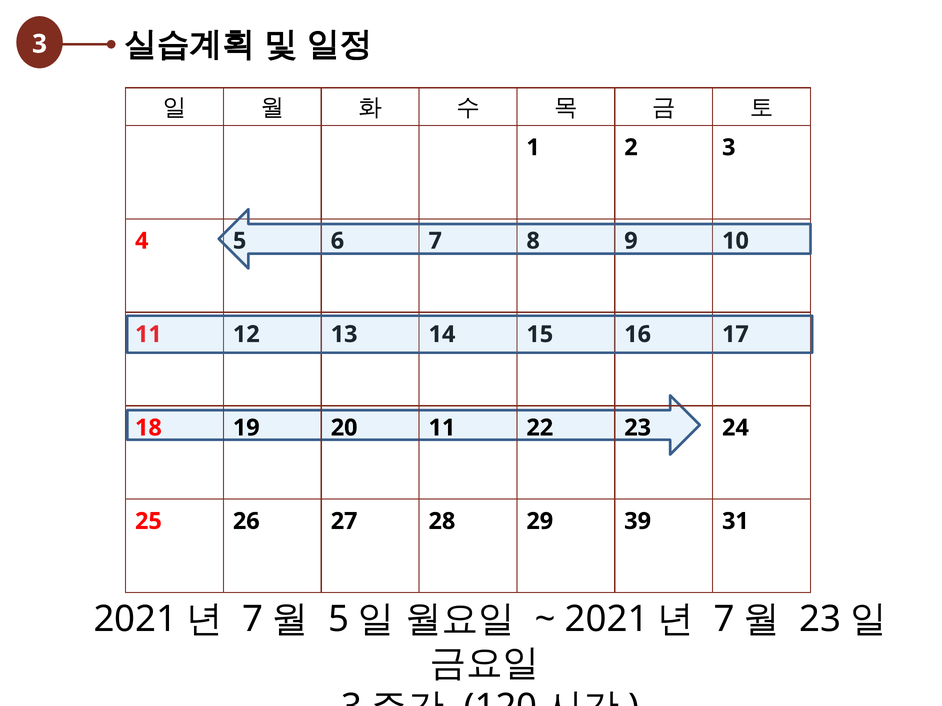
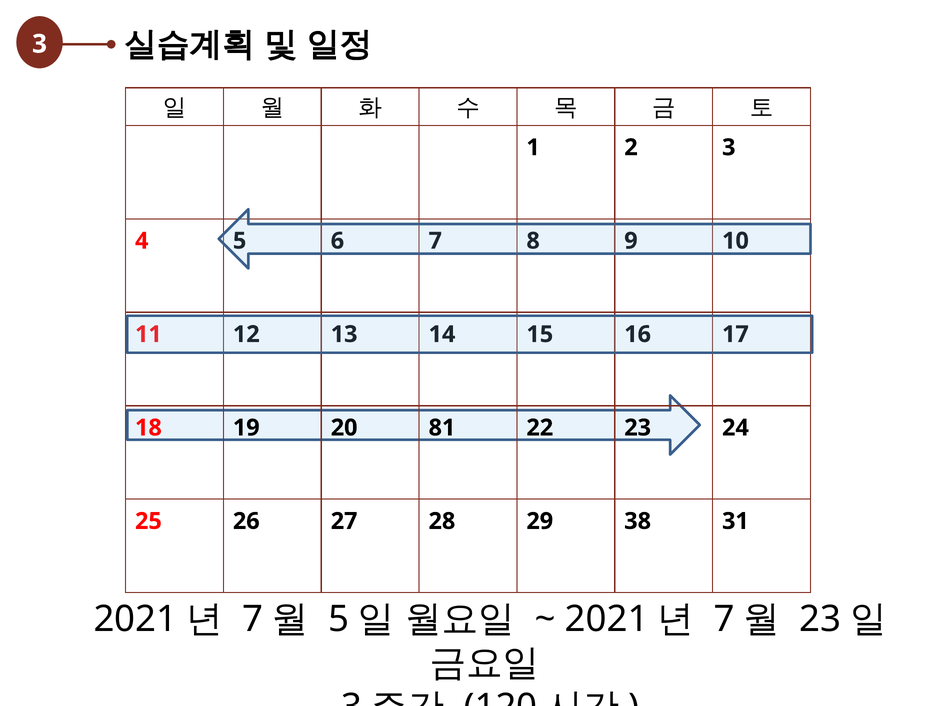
20 11: 11 -> 81 (442, 428)
39: 39 -> 38 (638, 522)
